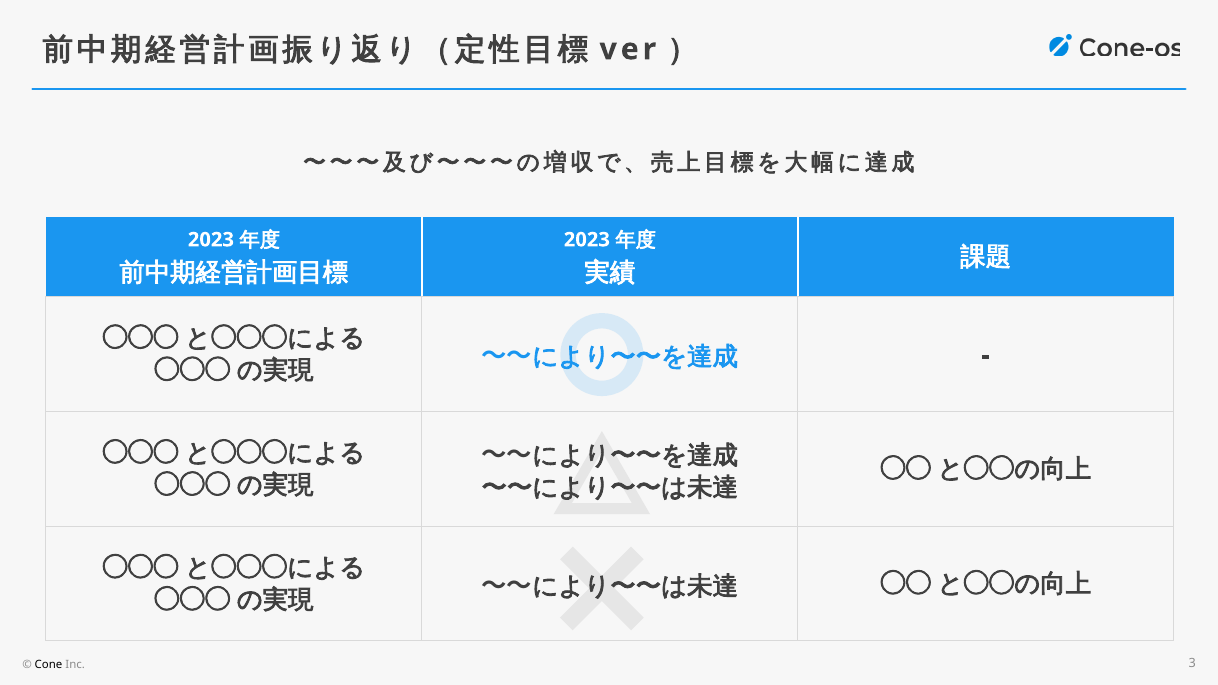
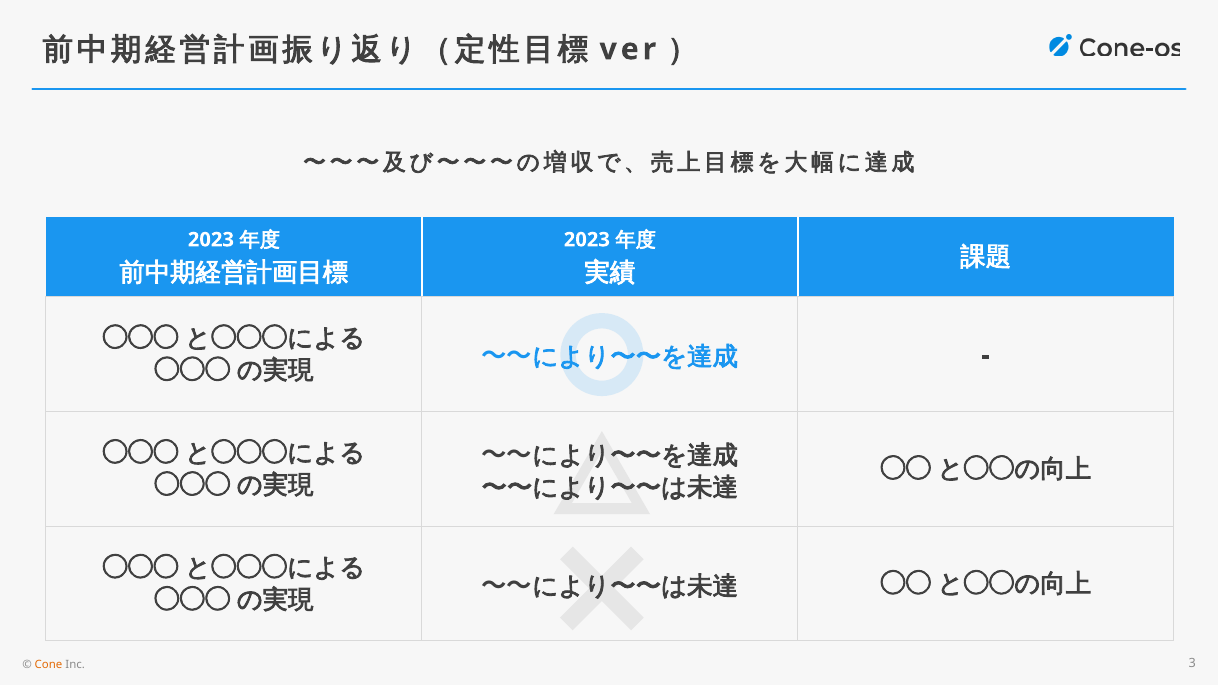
Cone colour: black -> orange (49, 664)
